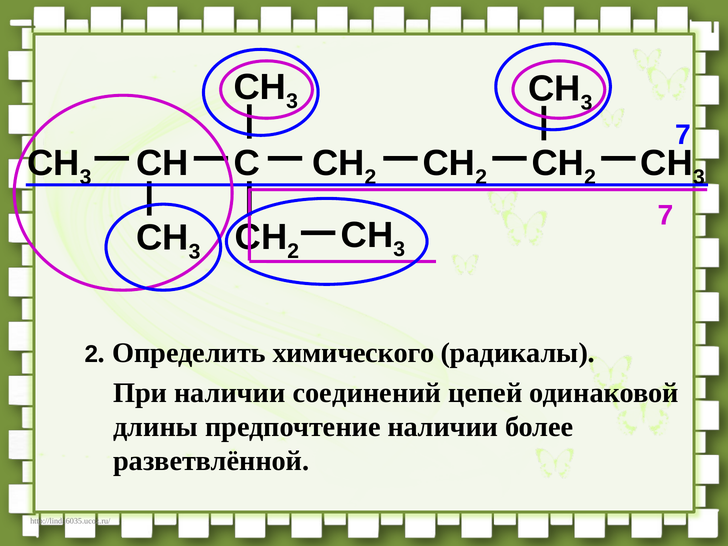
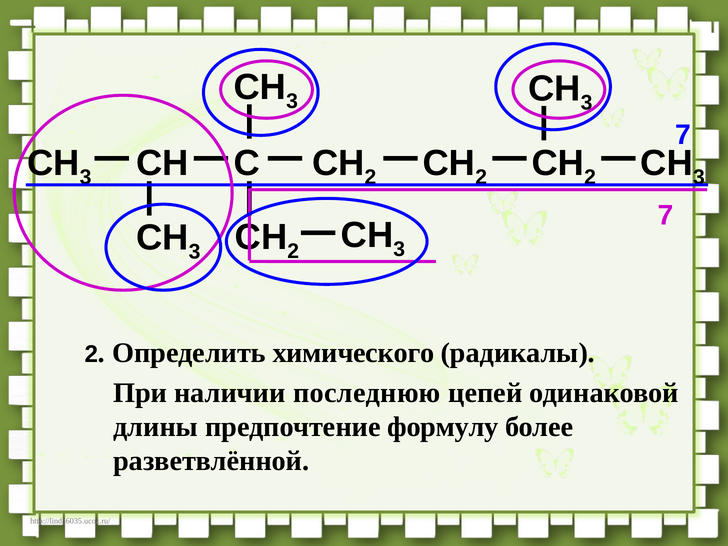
соединений: соединений -> последнюю (367, 393)
предпочтение наличии: наличии -> формулу (443, 427)
